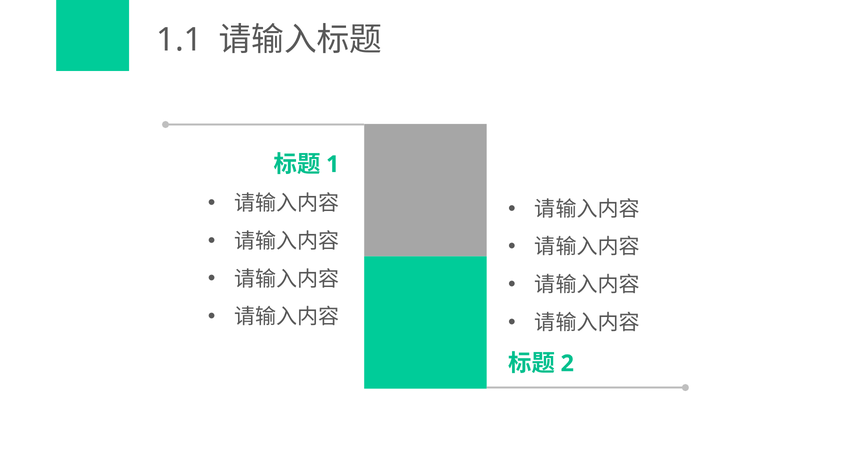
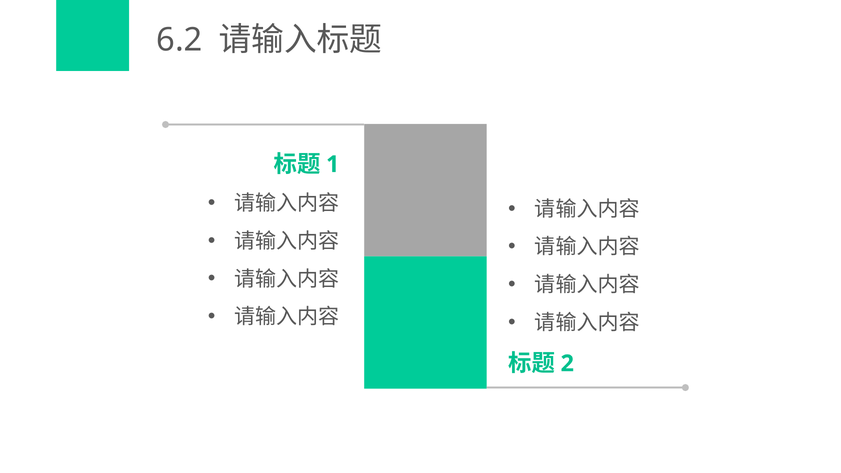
1.1: 1.1 -> 6.2 (179, 40)
